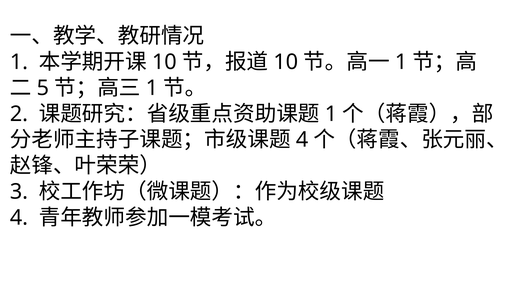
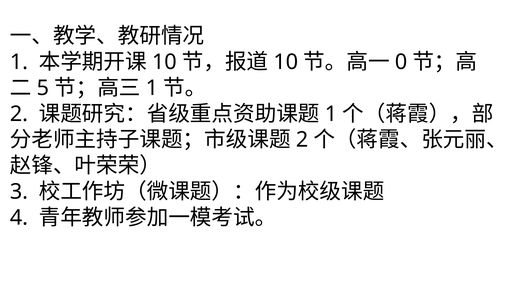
1: 1 -> 0 (401, 62)
4: 4 -> 2 (302, 140)
